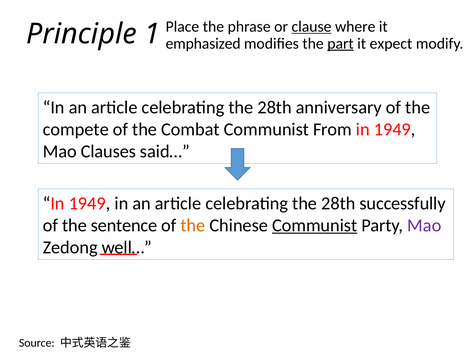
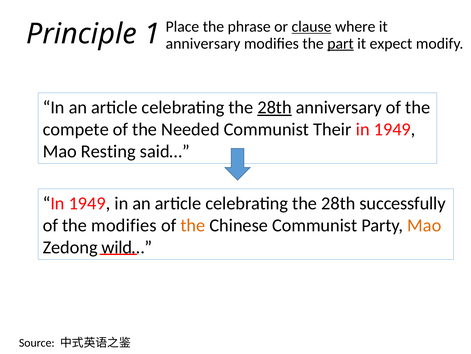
emphasized: emphasized -> anniversary (203, 43)
28th underline: none -> present (275, 107)
Combat: Combat -> Needed (190, 129)
From: From -> Their (332, 129)
Clauses: Clauses -> Resting (108, 151)
the sentence: sentence -> modifies (124, 225)
Communist underline: present -> none (315, 225)
Mao colour: purple -> orange (424, 225)
well…: well… -> wild… (127, 247)
